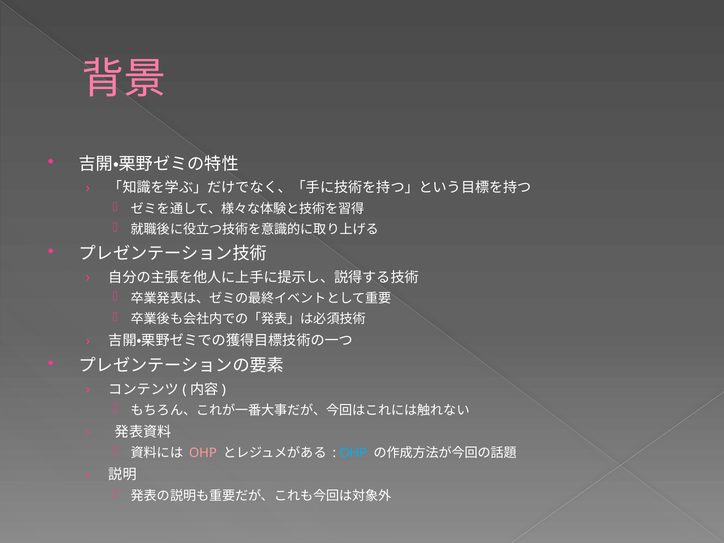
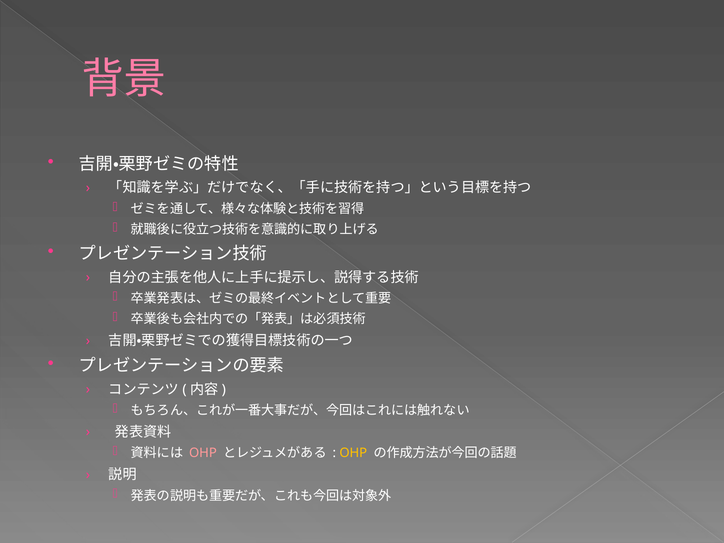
OHP colour: light blue -> yellow (353, 453)
